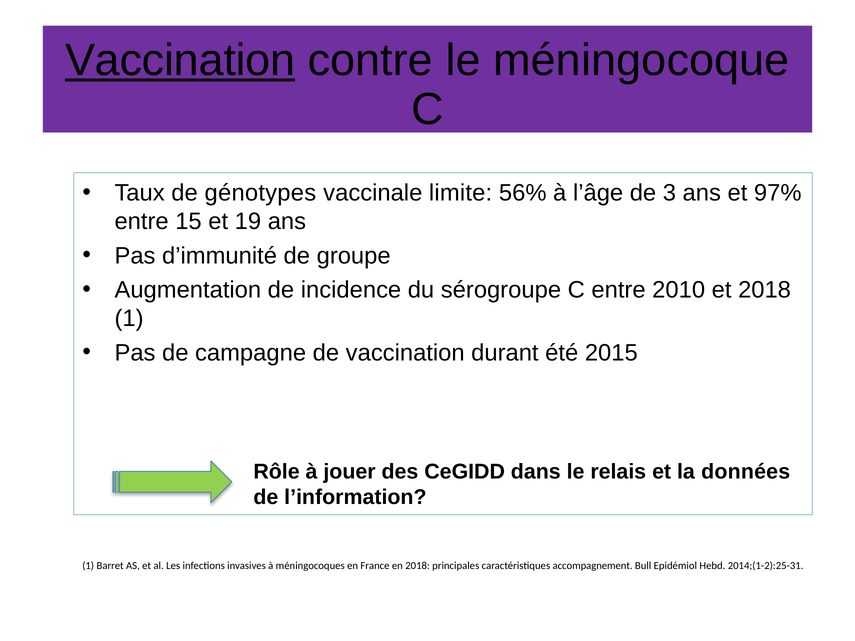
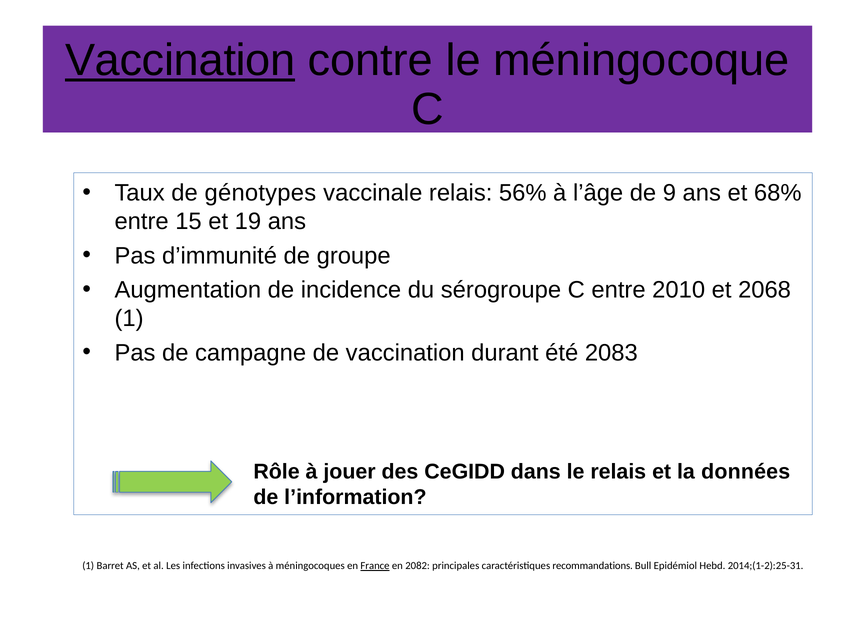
vaccinale limite: limite -> relais (461, 193)
3: 3 -> 9 (669, 193)
97%: 97% -> 68% (778, 193)
et 2018: 2018 -> 2068 (765, 290)
2015: 2015 -> 2083 (611, 353)
France underline: none -> present (375, 566)
en 2018: 2018 -> 2082 (418, 566)
accompagnement: accompagnement -> recommandations (593, 566)
